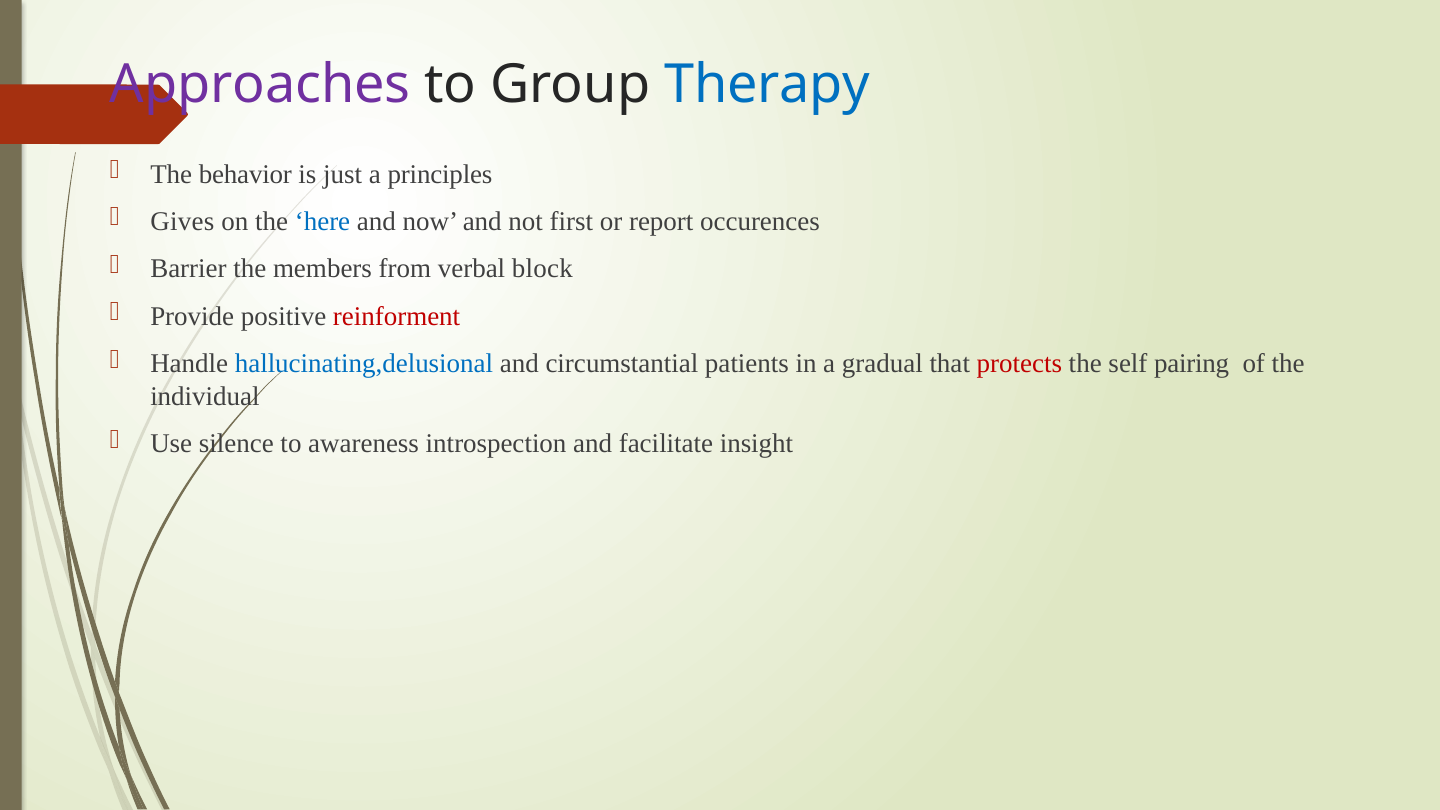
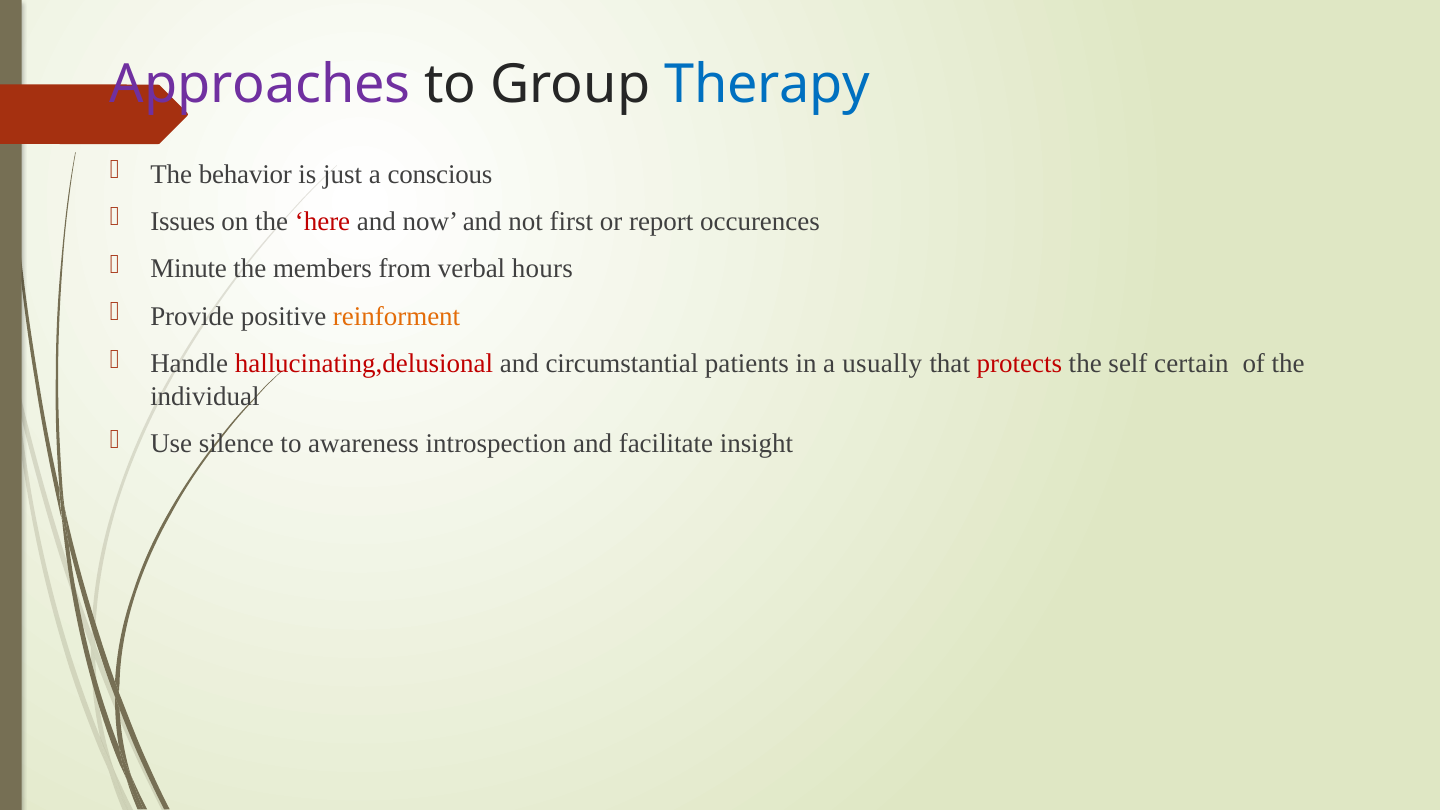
principles: principles -> conscious (440, 174)
Gives: Gives -> Issues (183, 222)
here colour: blue -> red (323, 222)
Barrier: Barrier -> Minute (189, 269)
block: block -> hours (542, 269)
reinforment colour: red -> orange (397, 316)
hallucinating,delusional colour: blue -> red (364, 364)
gradual: gradual -> usually (882, 364)
pairing: pairing -> certain (1191, 364)
